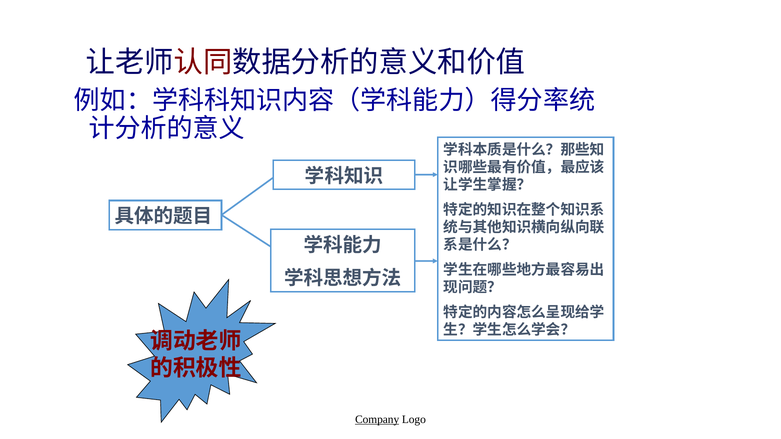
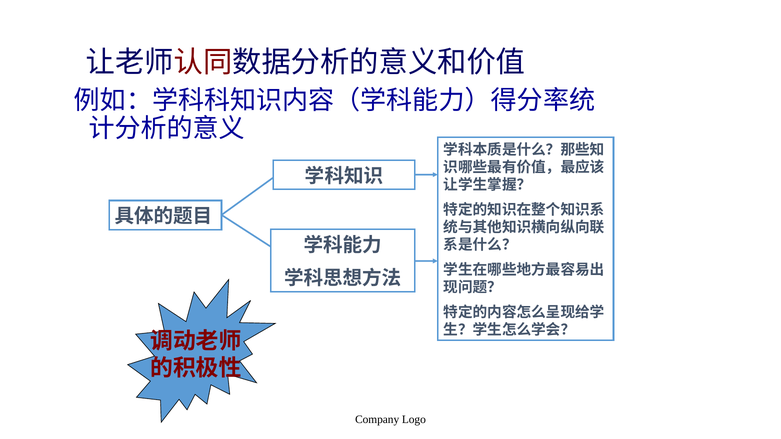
Company underline: present -> none (377, 420)
